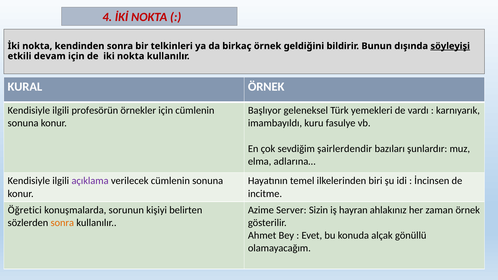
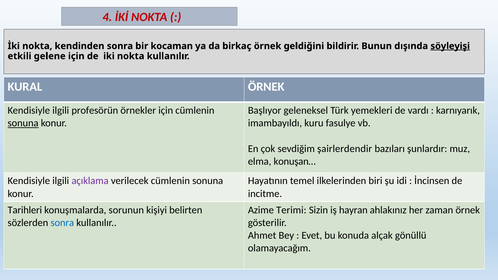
telkinleri: telkinleri -> kocaman (172, 46)
devam: devam -> gelene (50, 56)
sonuna underline: none -> present (23, 123)
adlarına…: adlarına… -> konuşan… (295, 161)
Öğretici: Öğretici -> Tarihleri (25, 210)
Server: Server -> Terimi (291, 210)
sonra colour: orange -> blue (62, 223)
